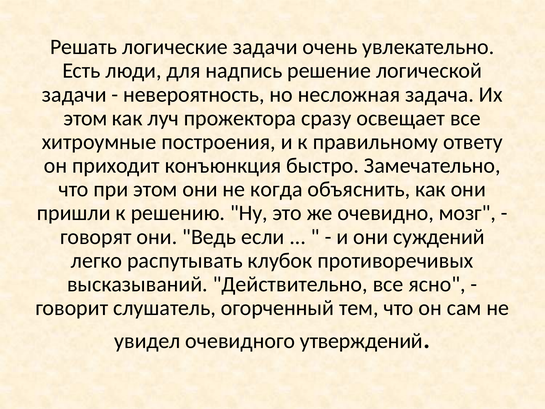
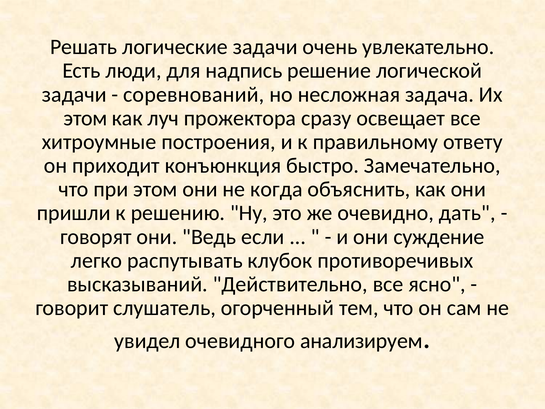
невероятность: невероятность -> соревнований (194, 94)
мозг: мозг -> дать (467, 213)
суждений: суждений -> суждение (439, 237)
утверждений: утверждений -> анализируем (361, 341)
